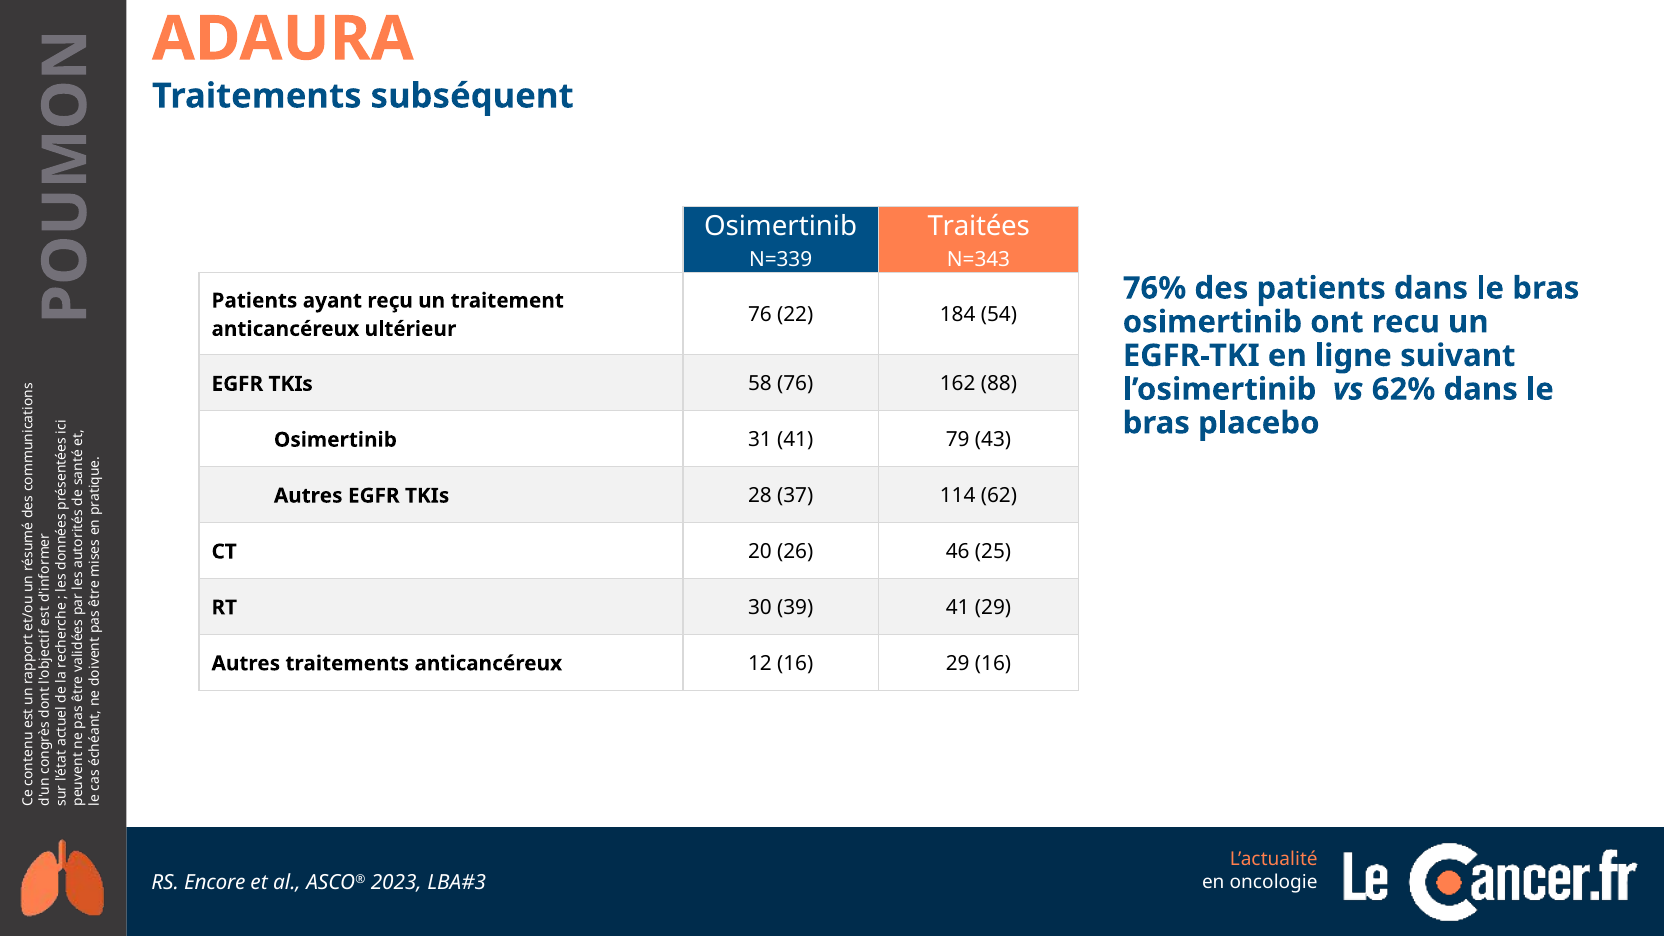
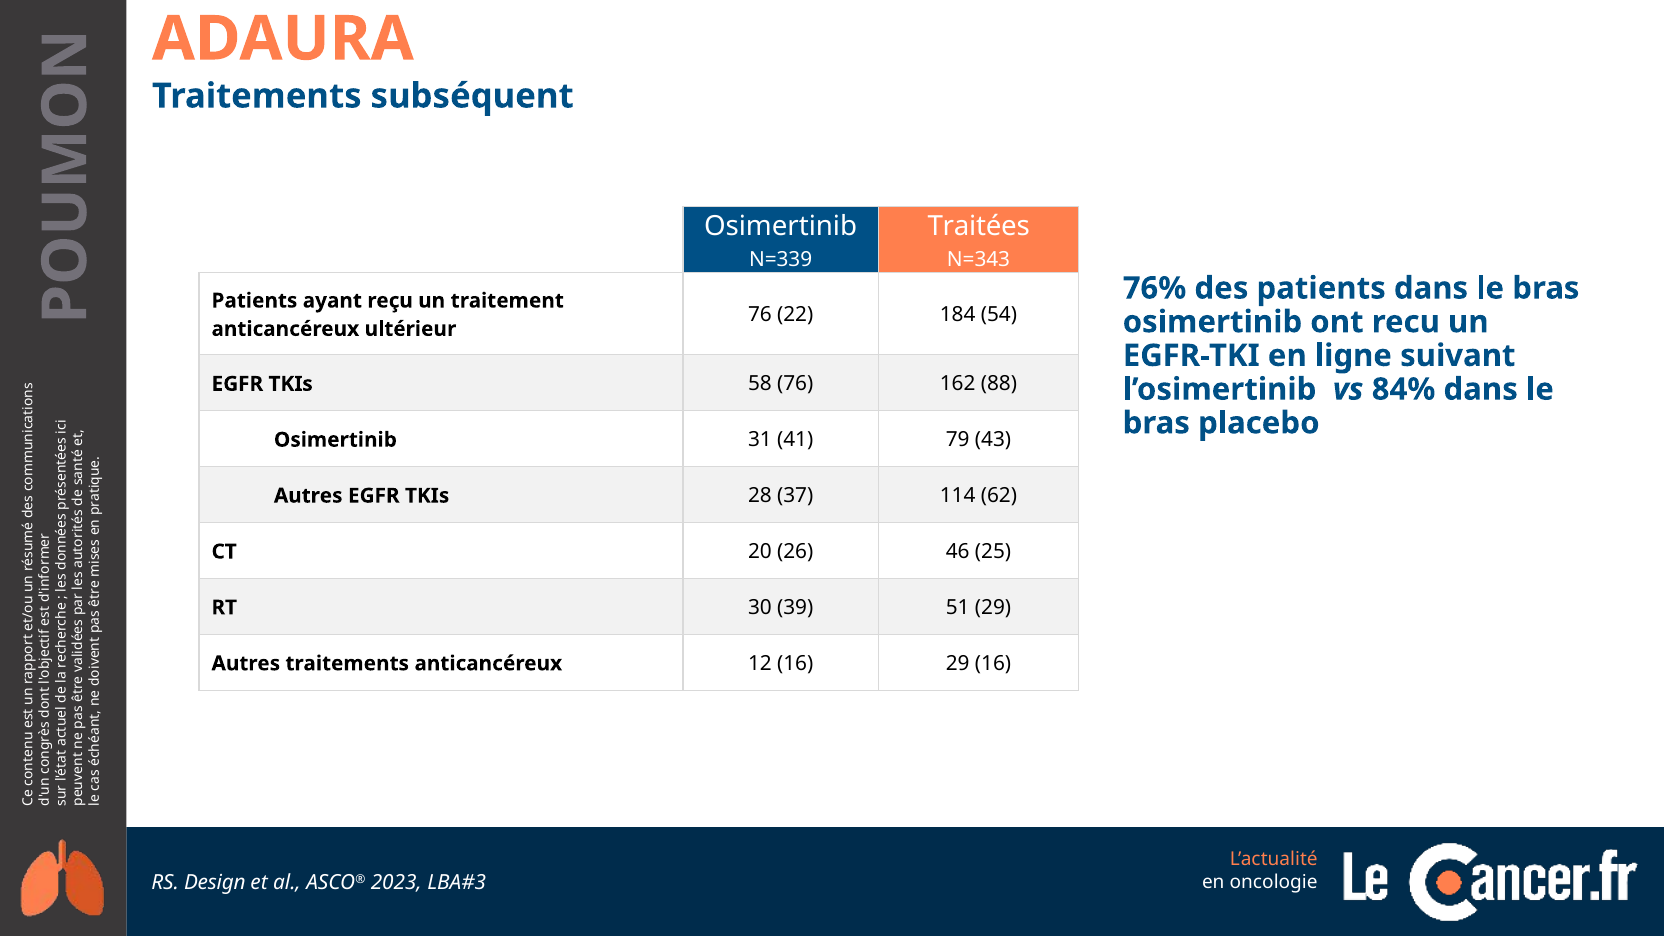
62%: 62% -> 84% (1404, 389)
39 41: 41 -> 51 (958, 608)
Encore: Encore -> Design (215, 883)
